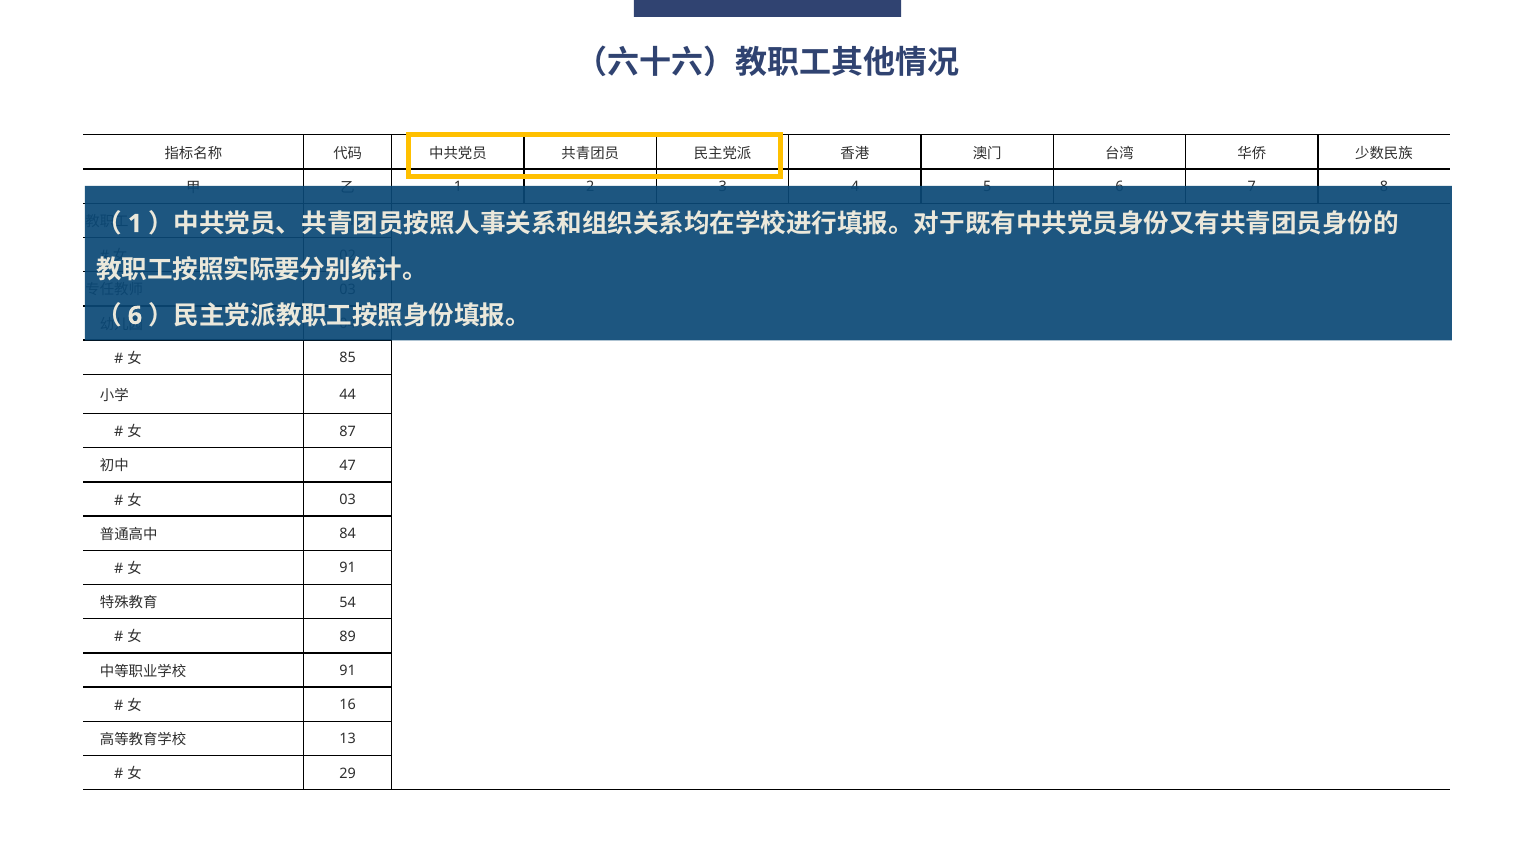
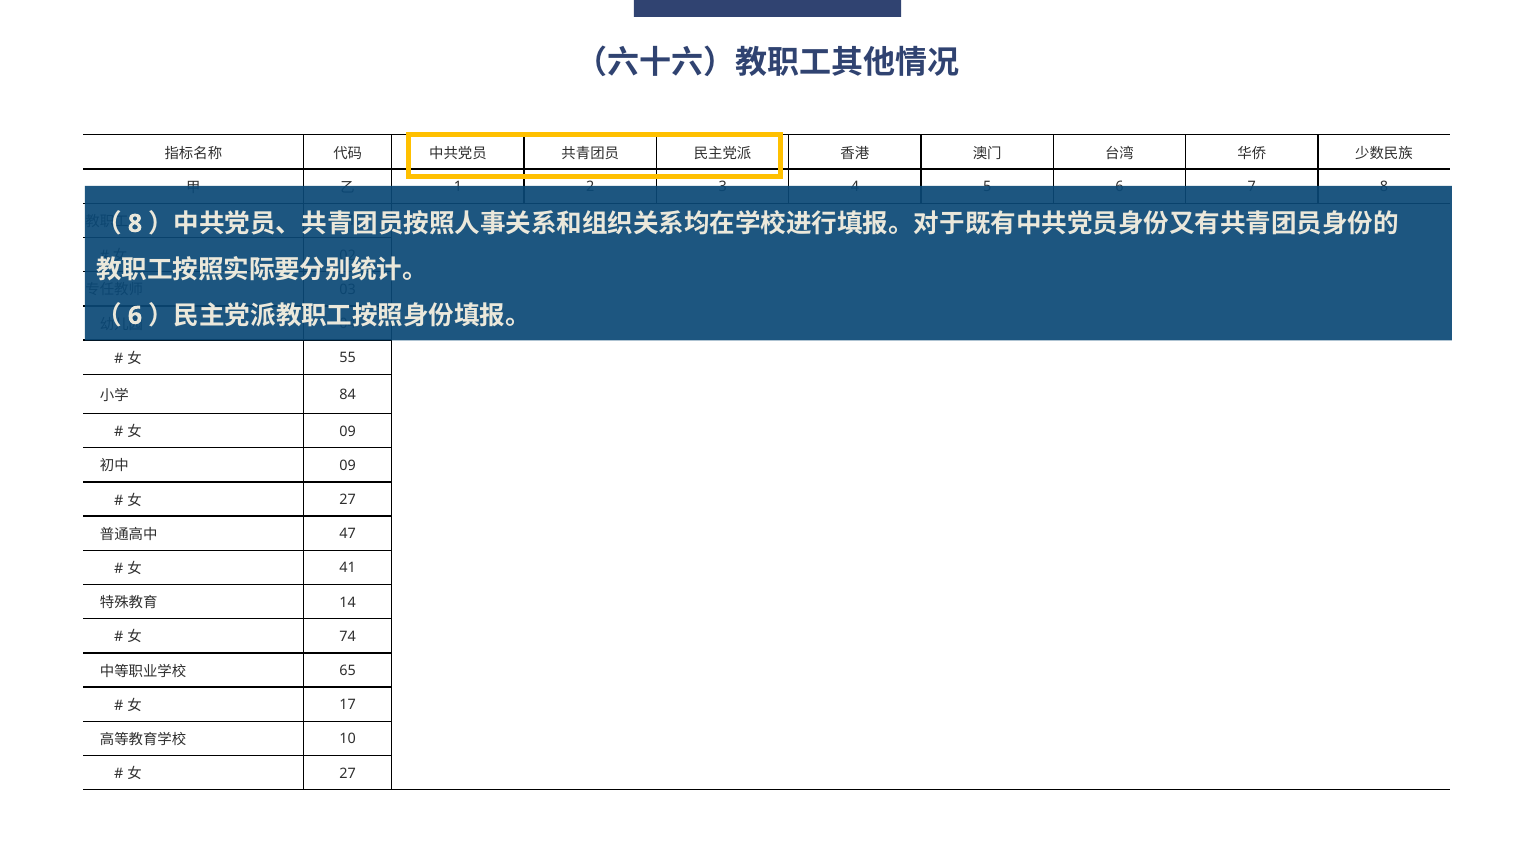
1: 1 -> 8 (135, 224)
85: 85 -> 55 (348, 358)
44: 44 -> 84 (348, 395)
87: 87 -> 09 (348, 432)
47: 47 -> 09 (348, 466)
03: 03 -> 27 (348, 500)
84: 84 -> 47 (348, 534)
91: 91 -> 41 (348, 568)
54: 54 -> 14 (348, 603)
89: 89 -> 74 (348, 637)
91: 91 -> 65 (348, 671)
16: 16 -> 17 (348, 705)
13: 13 -> 10 (348, 740)
29: 29 -> 27 (348, 774)
